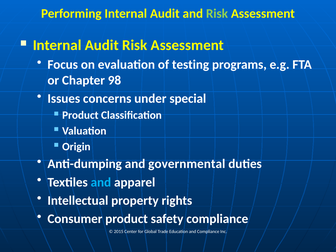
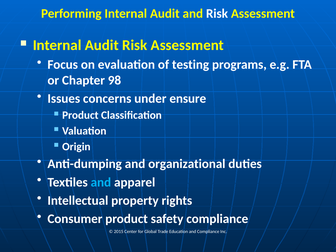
Risk colour: light green -> white (217, 14)
special: special -> ensure (188, 99)
governmental: governmental -> organizational (187, 164)
